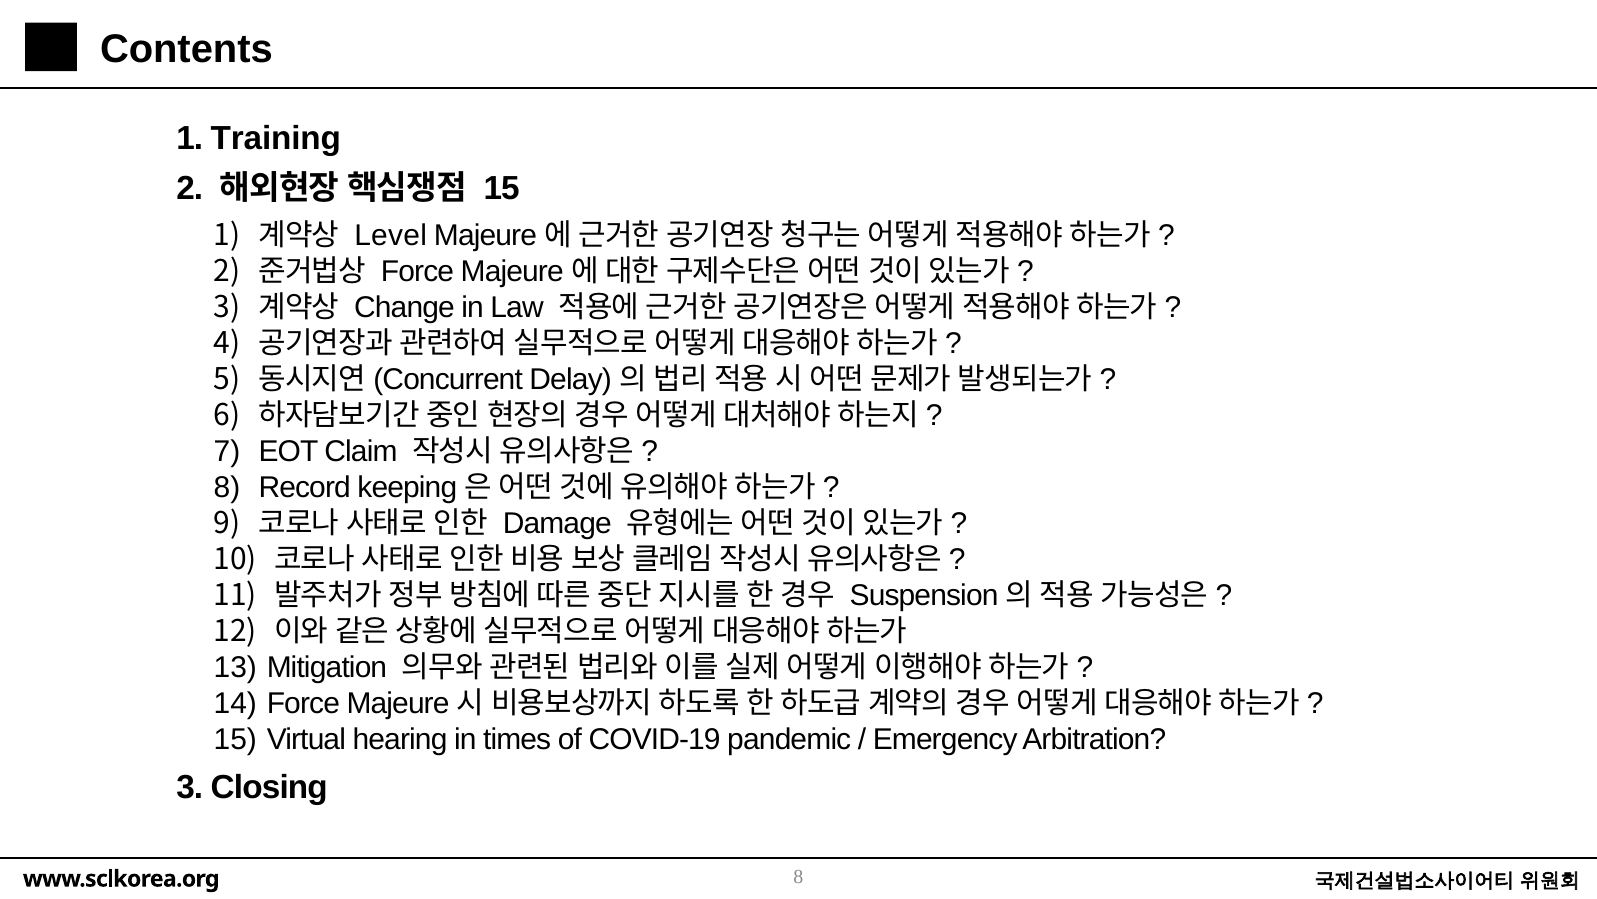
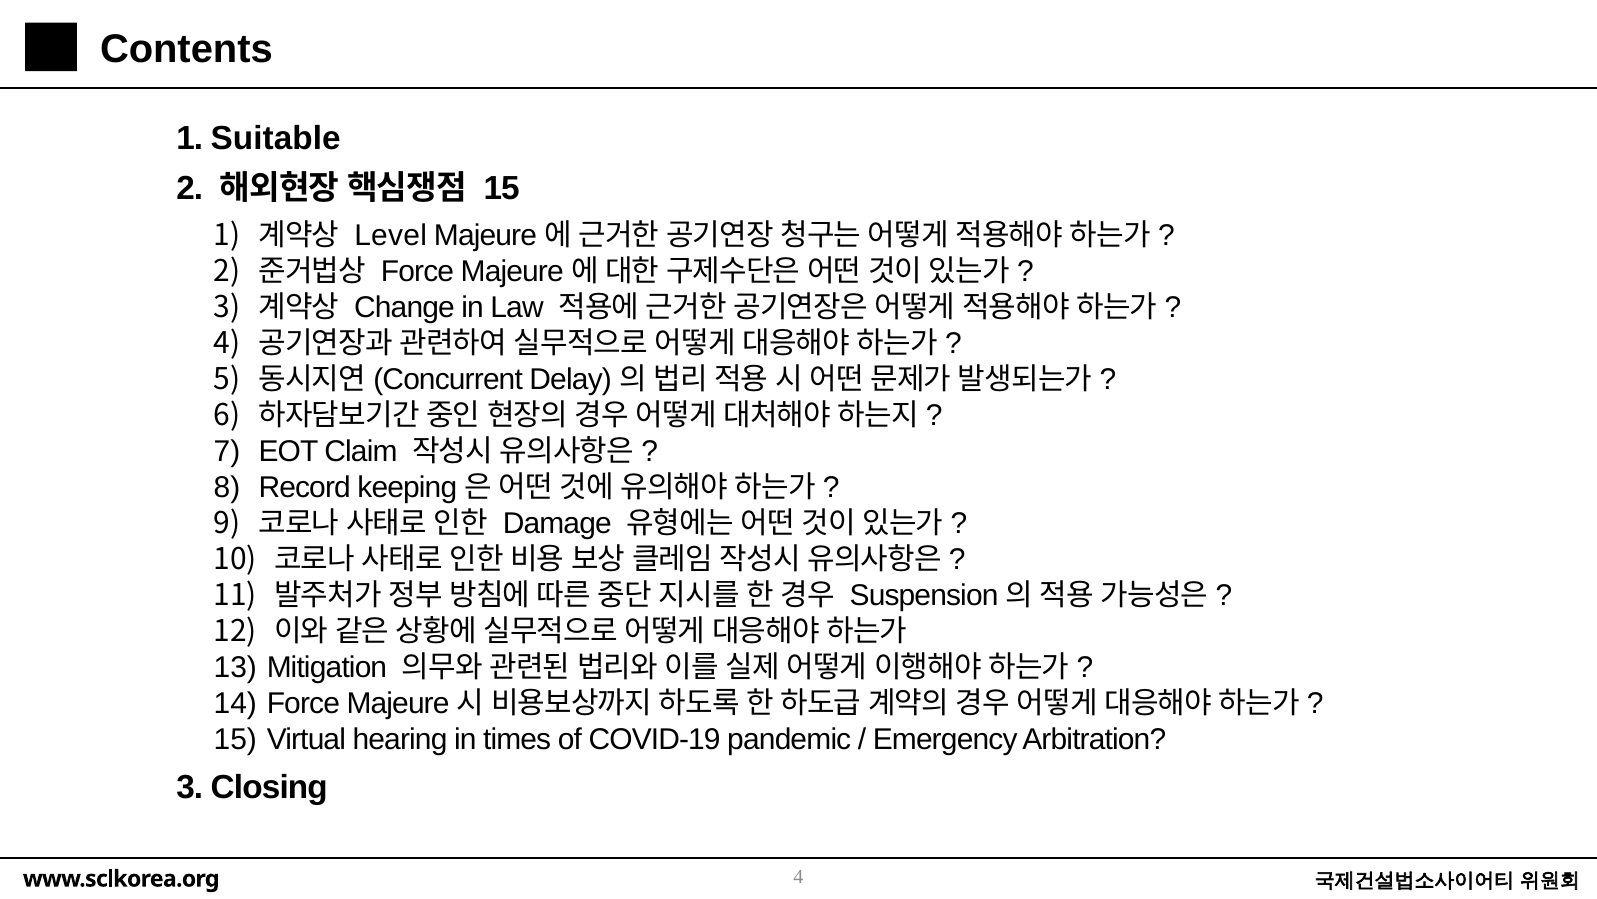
Training: Training -> Suitable (276, 138)
8: 8 -> 4 (798, 876)
